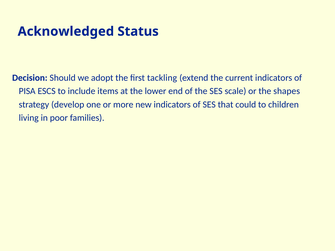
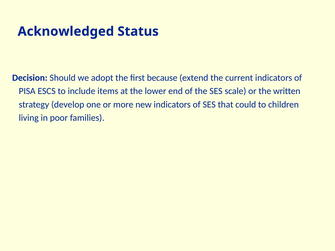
tackling: tackling -> because (162, 78)
shapes: shapes -> written (287, 91)
